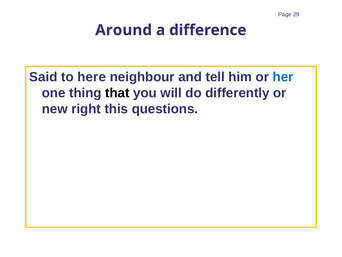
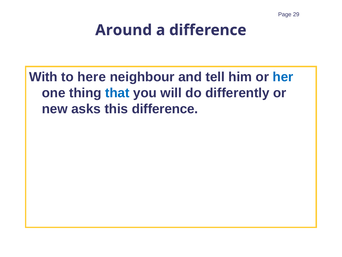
Said: Said -> With (43, 77)
that colour: black -> blue (117, 93)
right: right -> asks (86, 109)
this questions: questions -> difference (165, 109)
